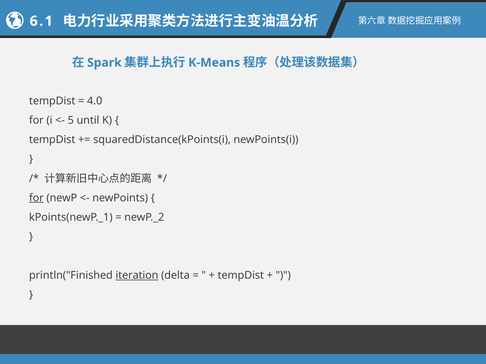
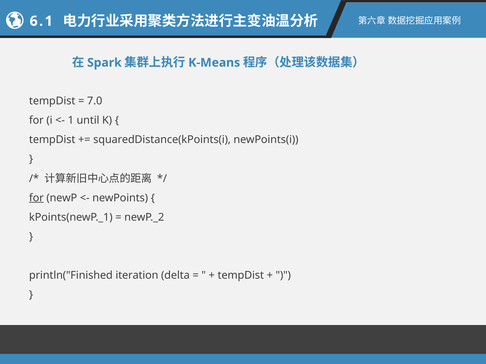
4.0: 4.0 -> 7.0 (95, 101)
5: 5 -> 1 (71, 121)
iteration underline: present -> none (137, 276)
